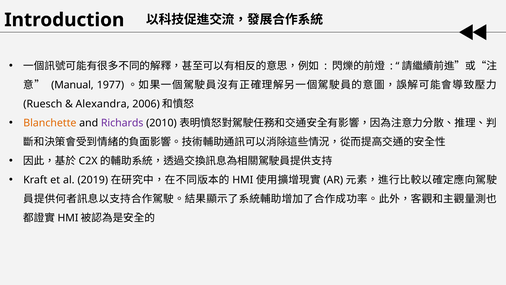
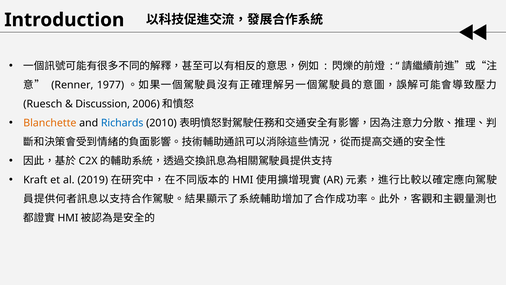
Manual: Manual -> Renner (72, 85)
Alexandra: Alexandra -> Discussion (103, 104)
Richards colour: purple -> blue (122, 123)
